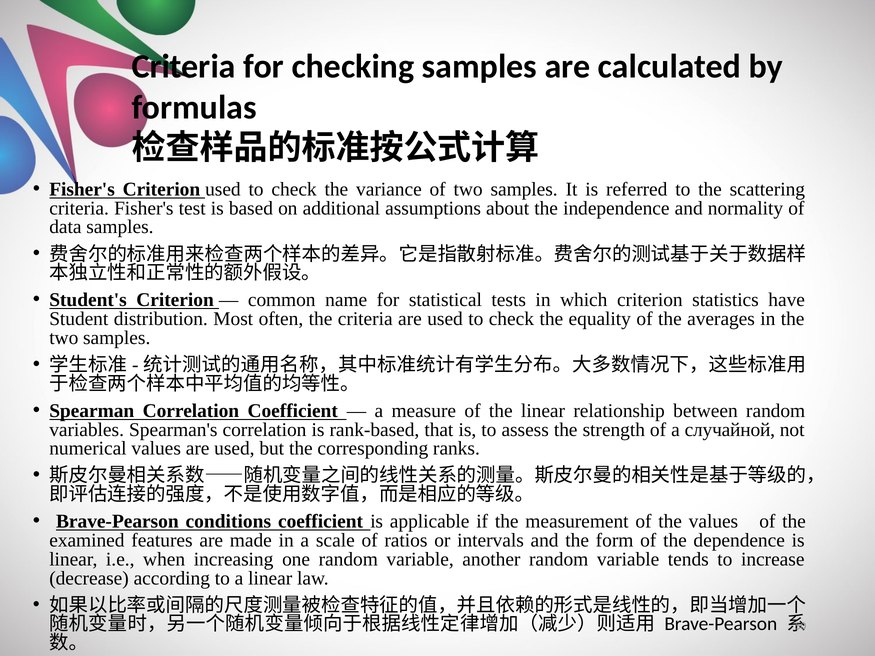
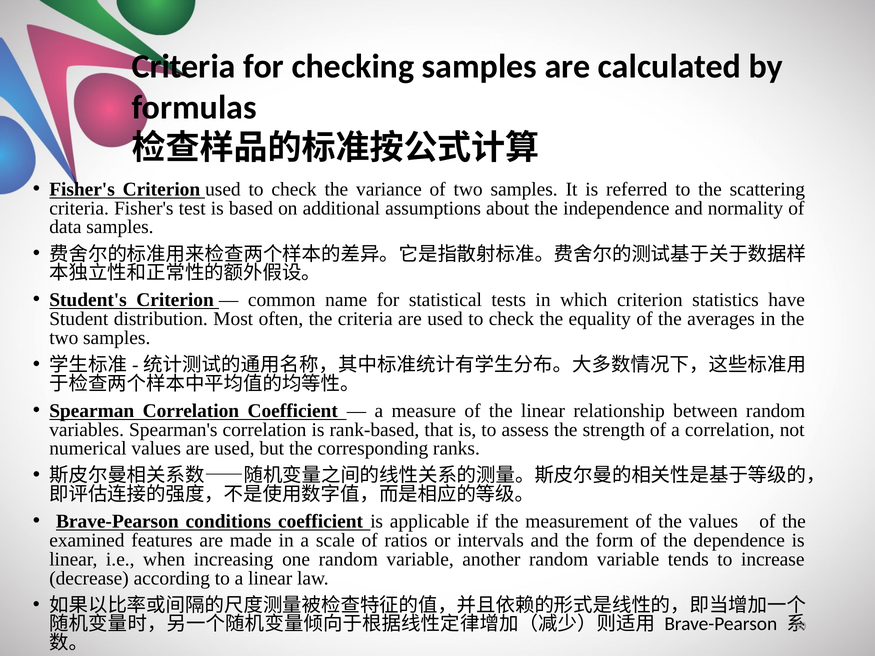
a случайной: случайной -> correlation (730, 430)
